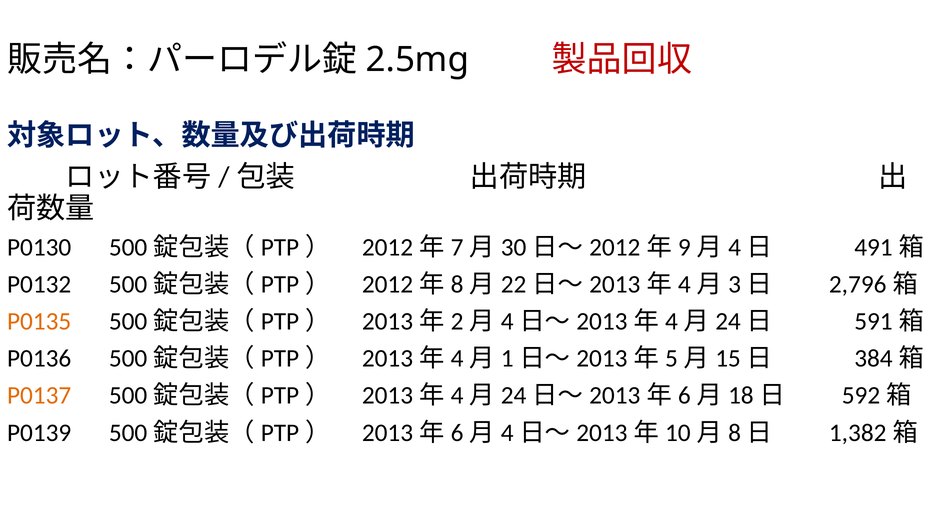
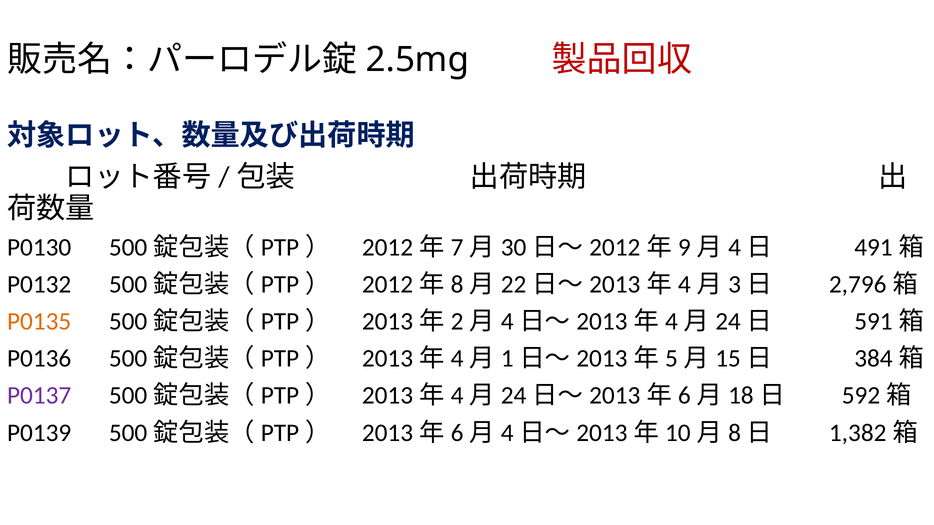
P0137 colour: orange -> purple (39, 396)
